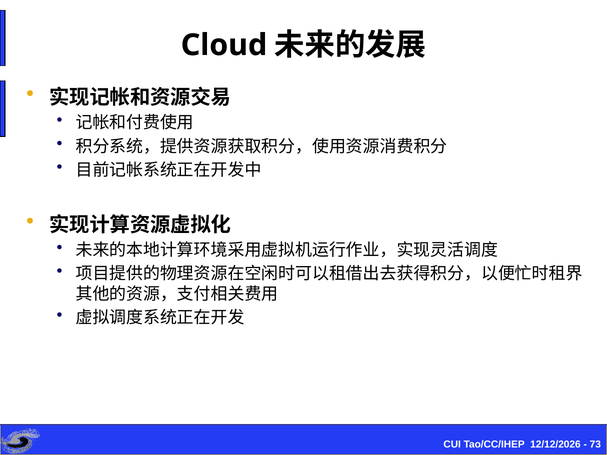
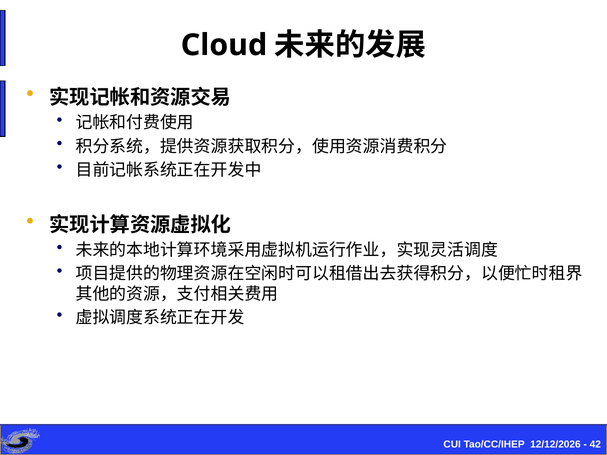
73: 73 -> 42 (595, 445)
